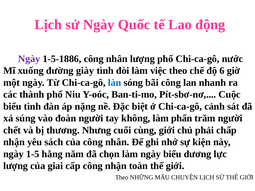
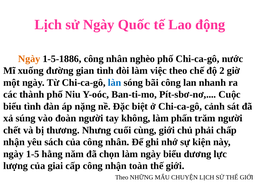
Ngày colour: purple -> orange (29, 59)
nhân lượng: lượng -> nghèo (142, 59)
giày: giày -> gian (85, 71)
6: 6 -> 2 (222, 71)
